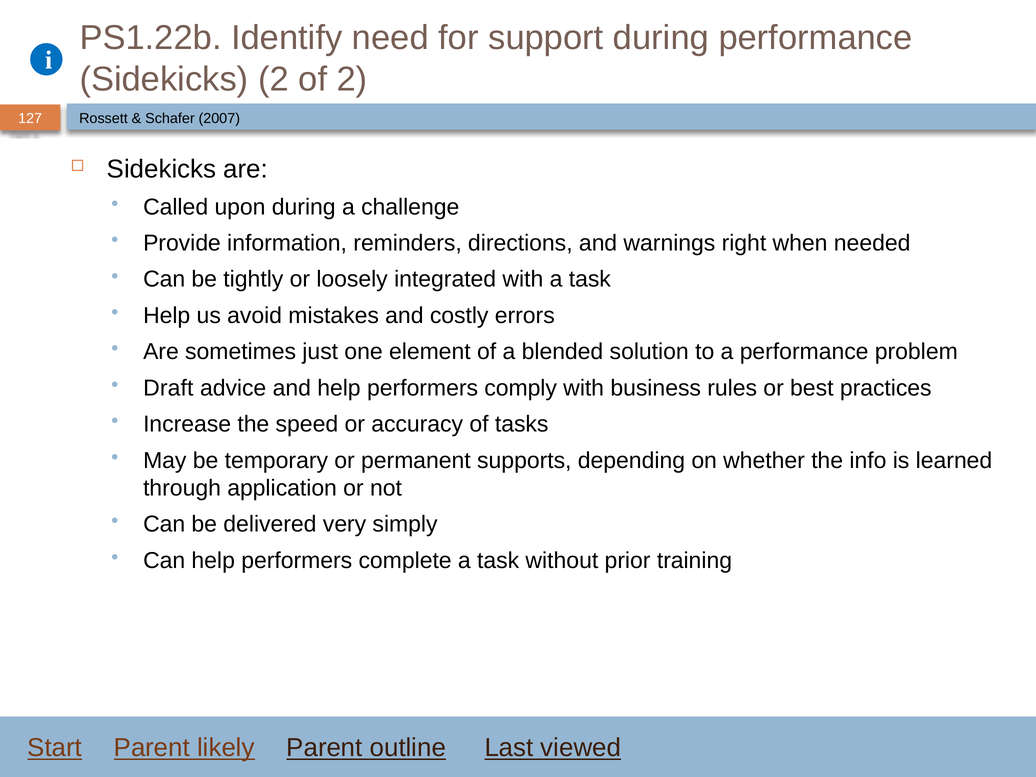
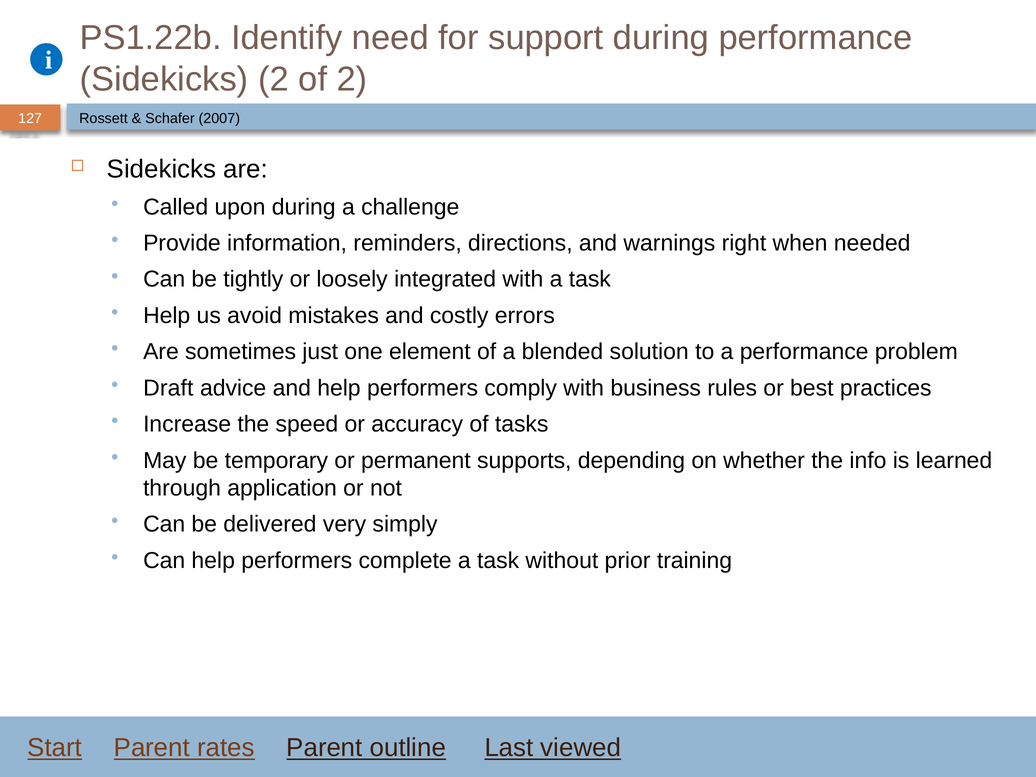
likely: likely -> rates (226, 748)
